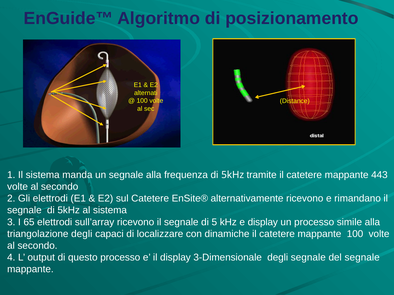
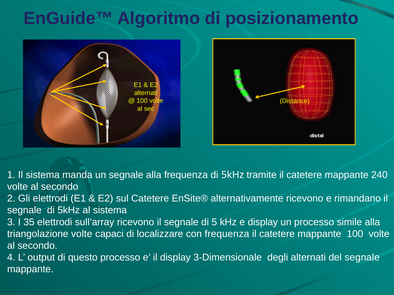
443: 443 -> 240 (379, 175)
65: 65 -> 35 (29, 222)
triangolazione degli: degli -> volte (82, 234)
con dinamiche: dinamiche -> frequenza (227, 234)
degli segnale: segnale -> alternati (308, 258)
